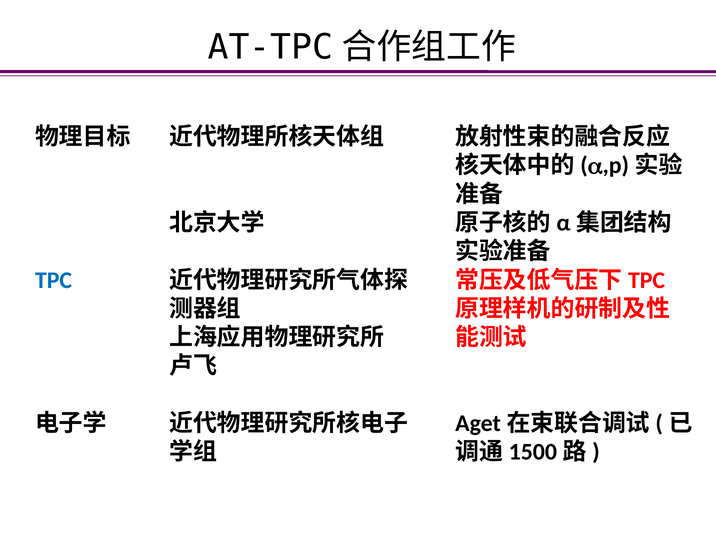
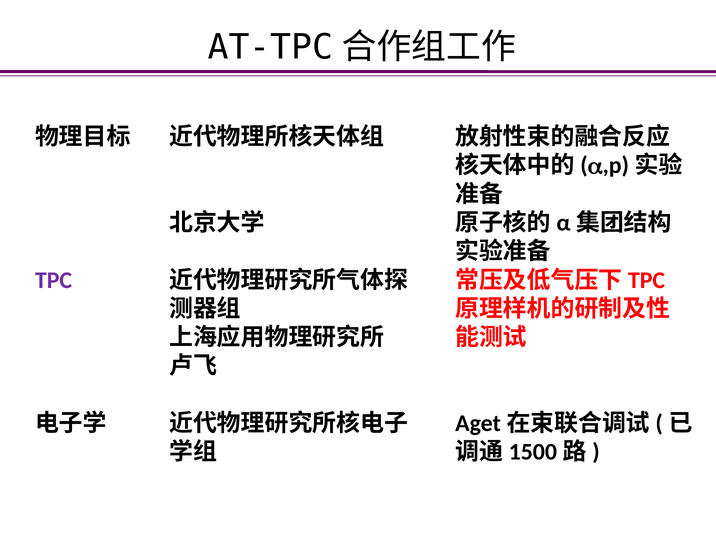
TPC colour: blue -> purple (54, 280)
